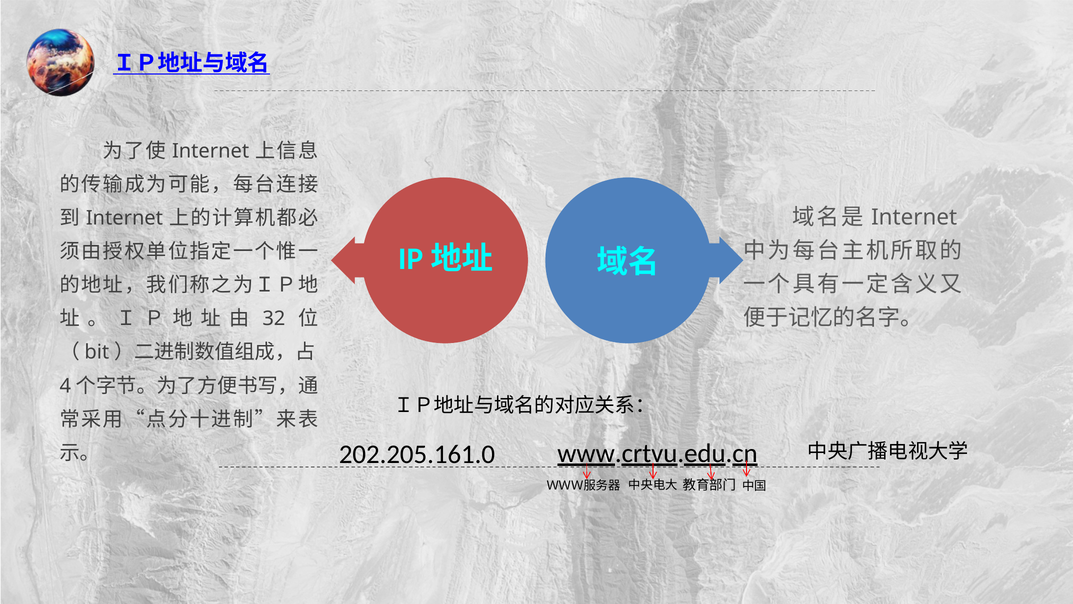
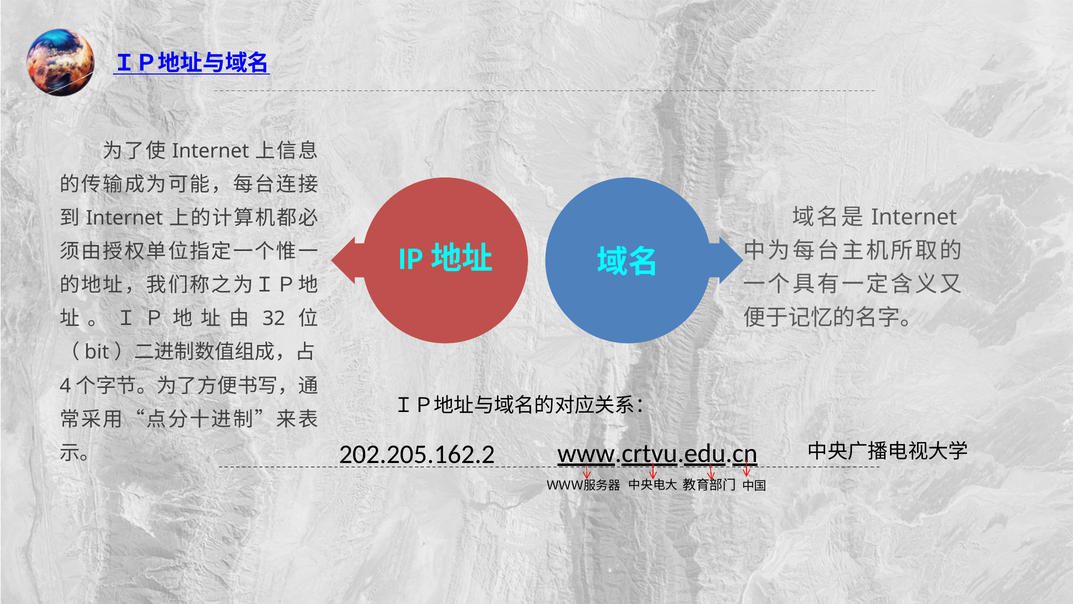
202.205.161.0: 202.205.161.0 -> 202.205.162.2 (417, 454)
